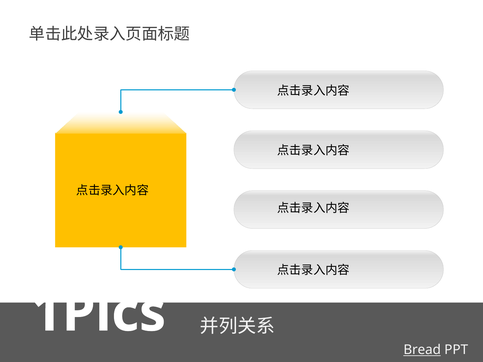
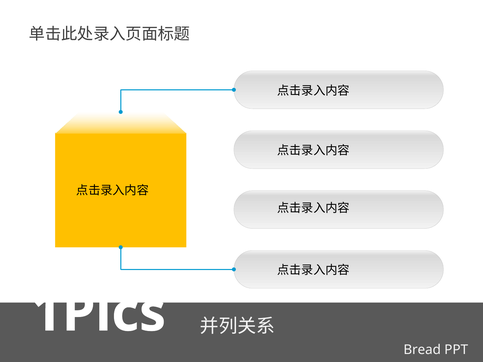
Bread underline: present -> none (422, 350)
